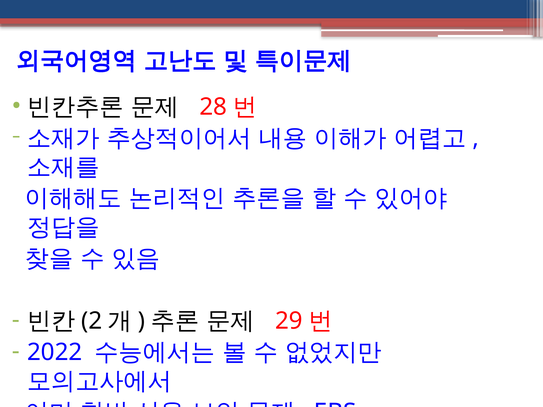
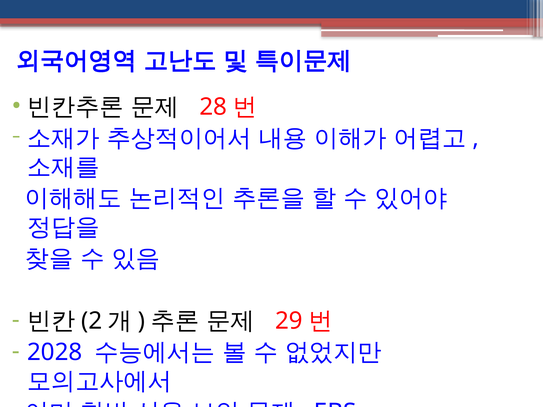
2022: 2022 -> 2028 (55, 352)
